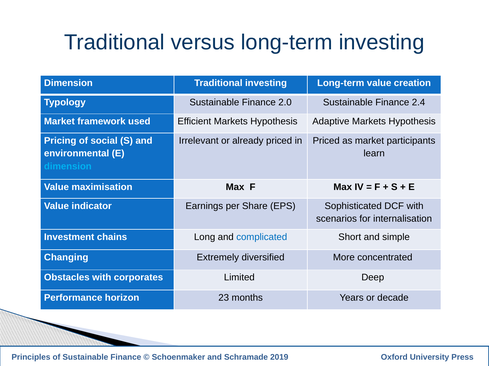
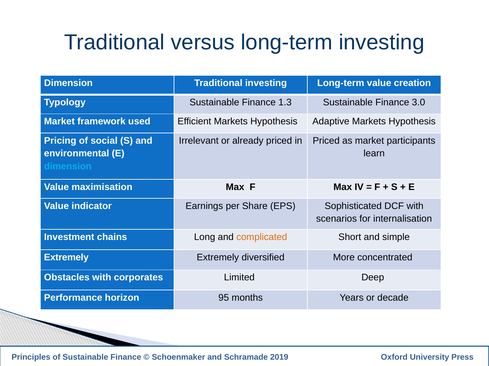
2.0: 2.0 -> 1.3 (285, 102)
2.4: 2.4 -> 3.0 (419, 102)
complicated colour: blue -> orange (262, 238)
Changing: Changing -> Extremely (66, 258)
23: 23 -> 95 (224, 298)
